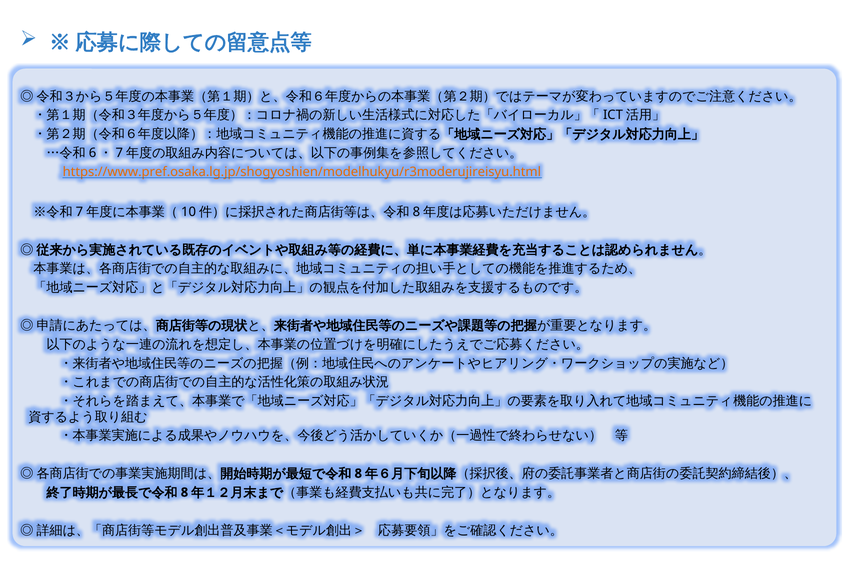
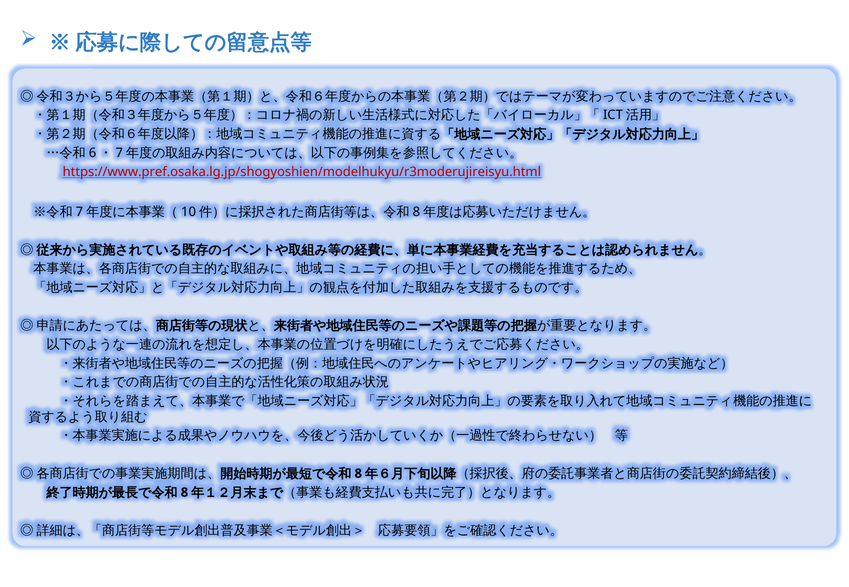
https://www.pref.osaka.lg.jp/shogyoshien/modelhukyu/r3moderujireisyu.html colour: orange -> red (302, 172)
